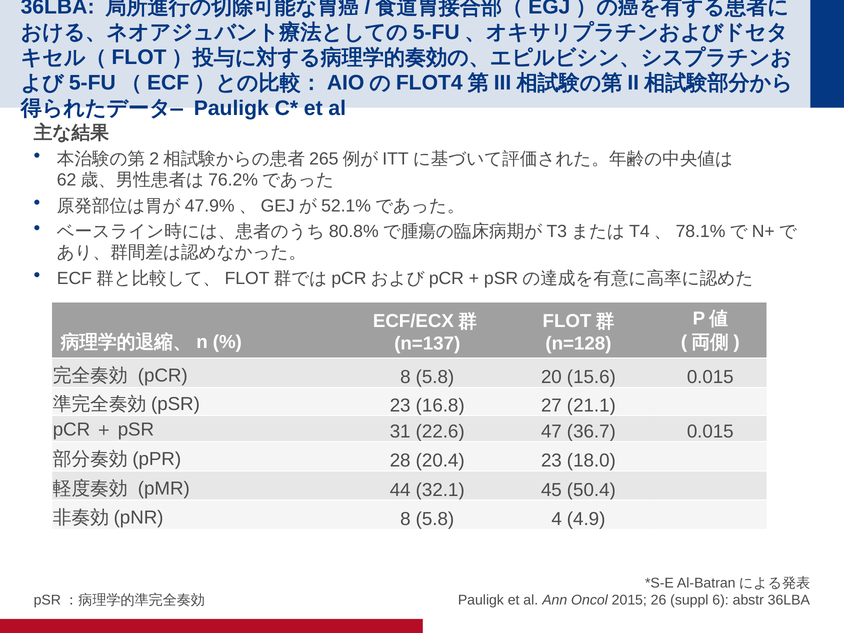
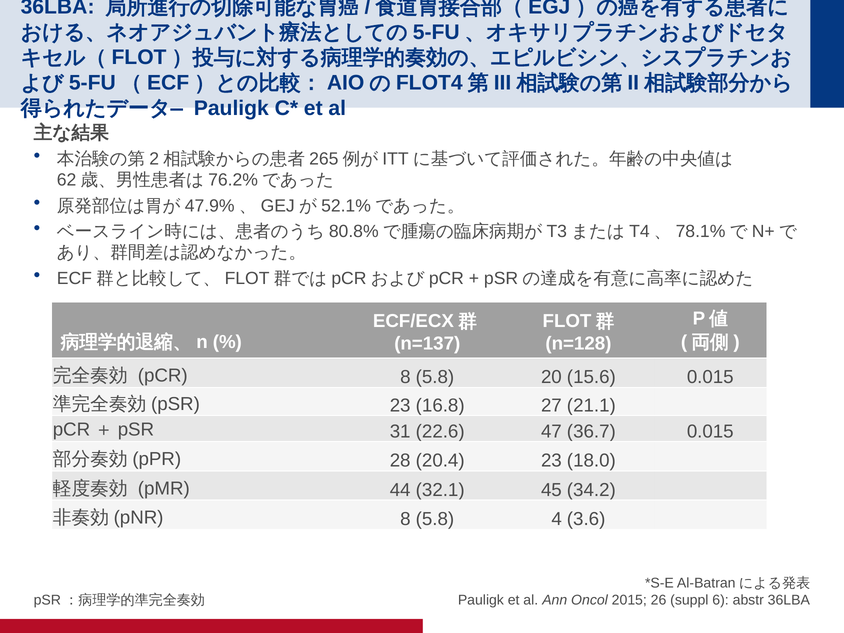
50.4: 50.4 -> 34.2 (591, 490)
4.9: 4.9 -> 3.6 (586, 519)
